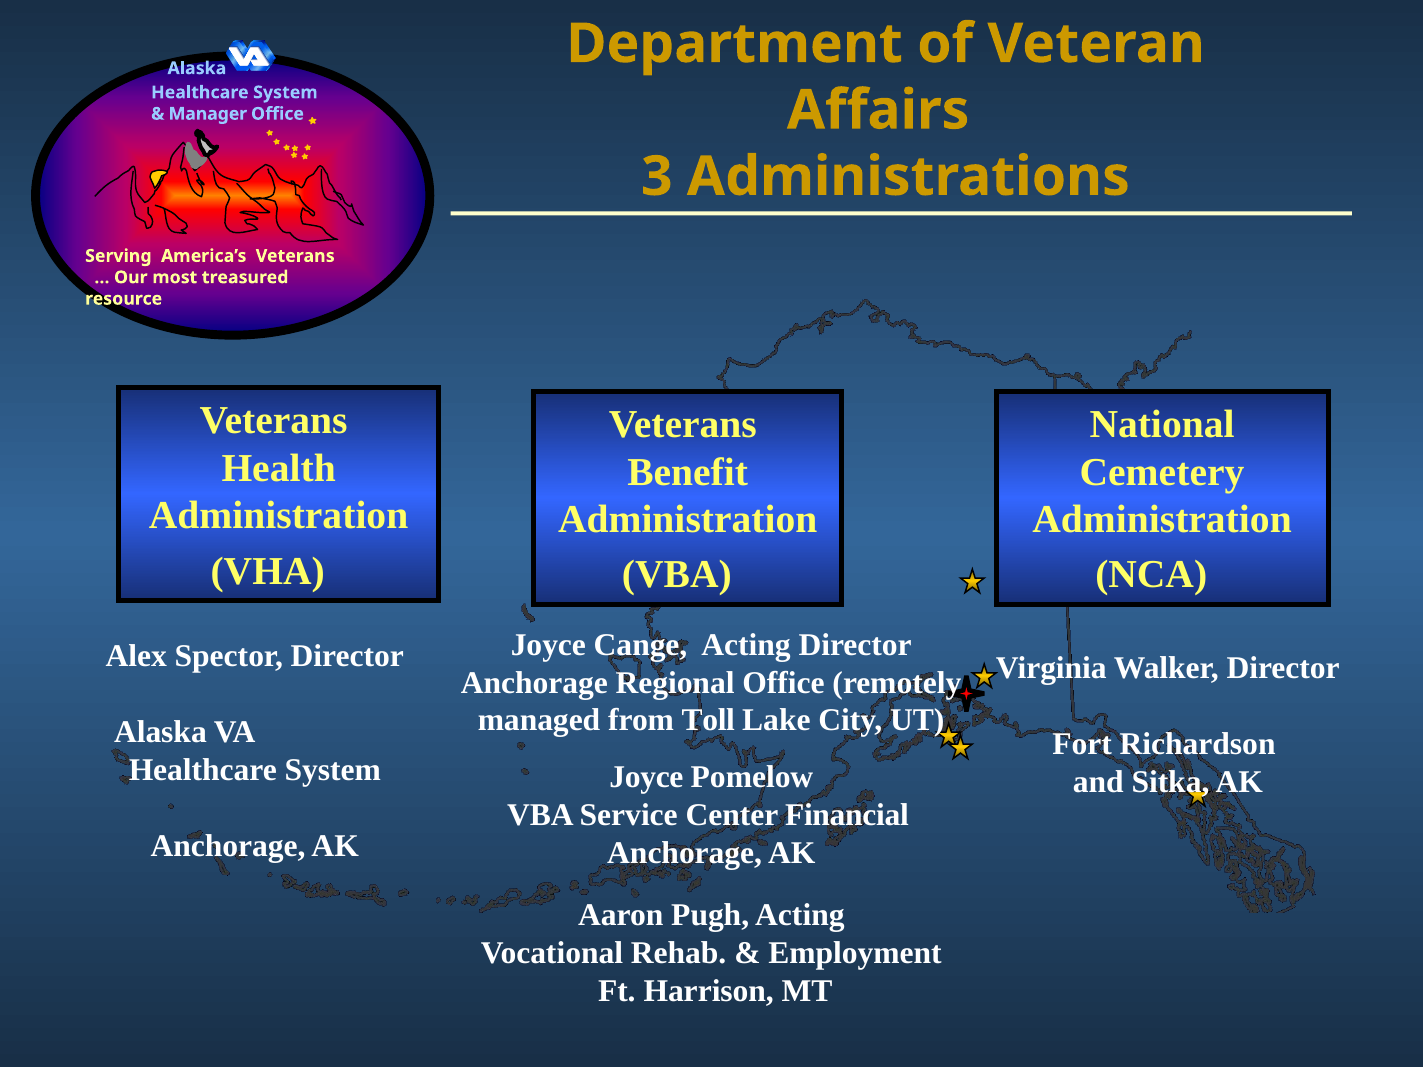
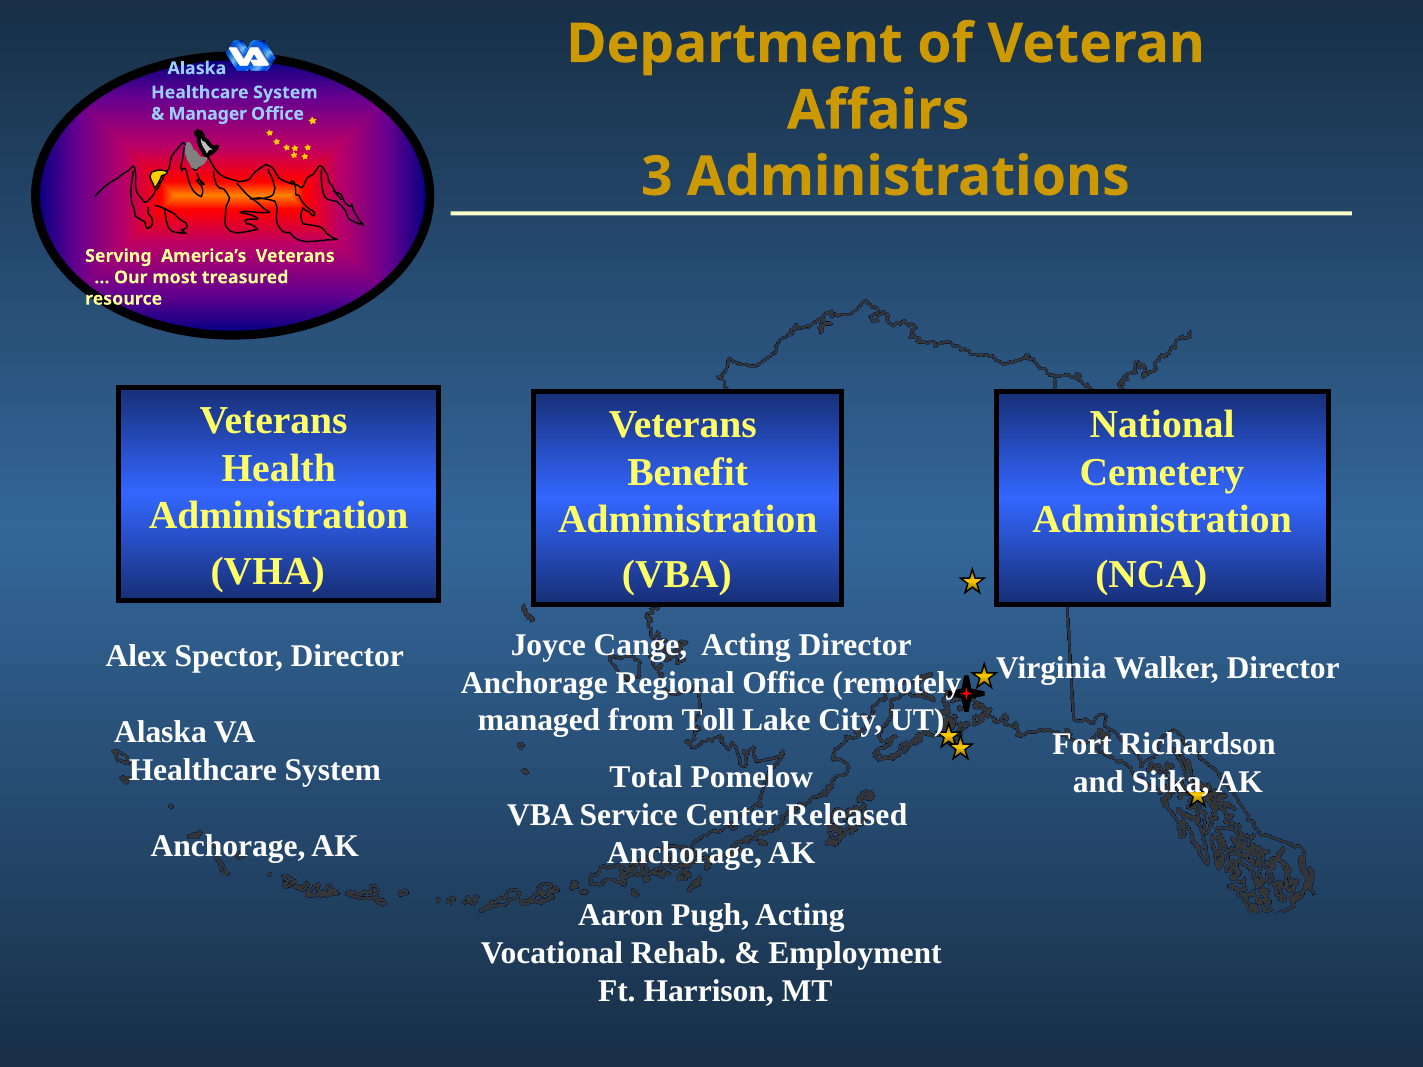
Joyce: Joyce -> Total (646, 778)
Financial: Financial -> Released (847, 815)
